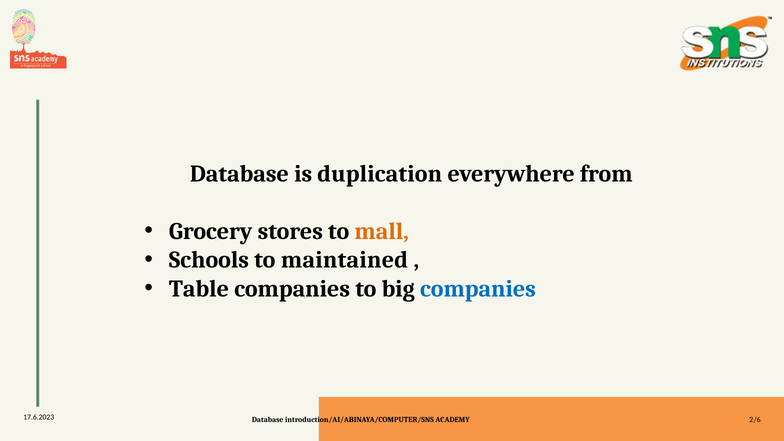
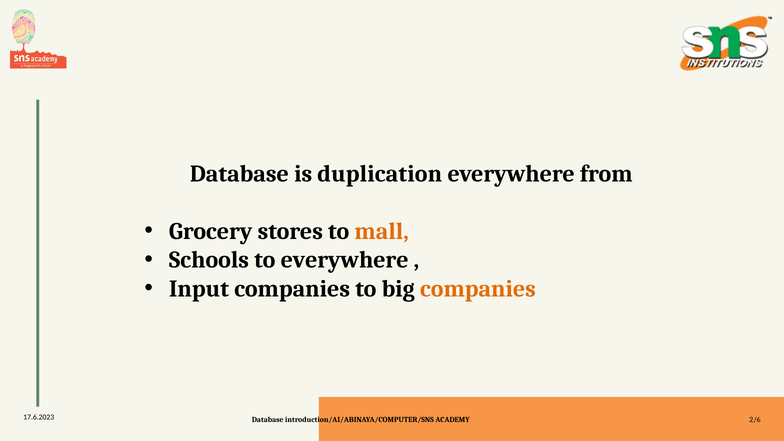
to maintained: maintained -> everywhere (345, 260)
Table: Table -> Input (199, 289)
companies colour: blue -> orange (478, 289)
